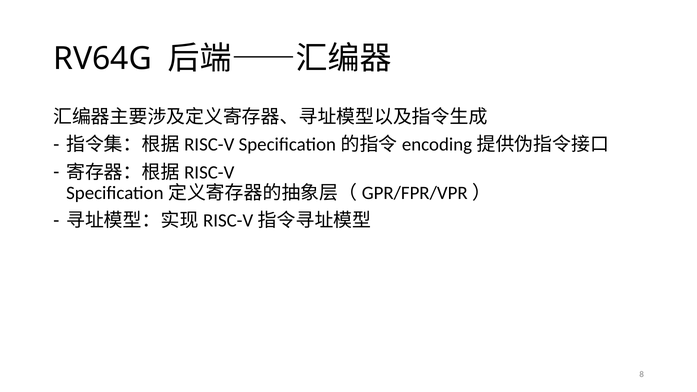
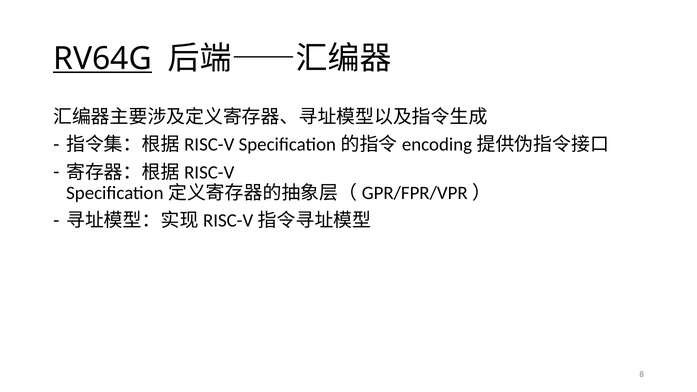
RV64G underline: none -> present (103, 59)
